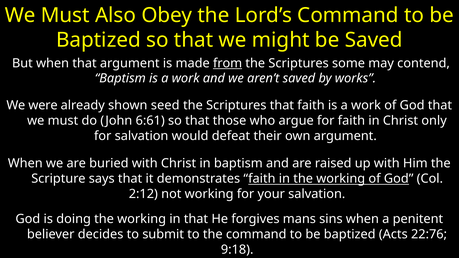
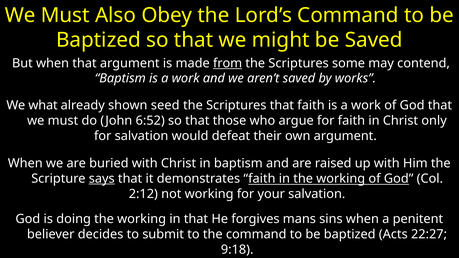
were: were -> what (43, 105)
6:61: 6:61 -> 6:52 (150, 121)
says underline: none -> present (102, 179)
22:76: 22:76 -> 22:27 (429, 235)
